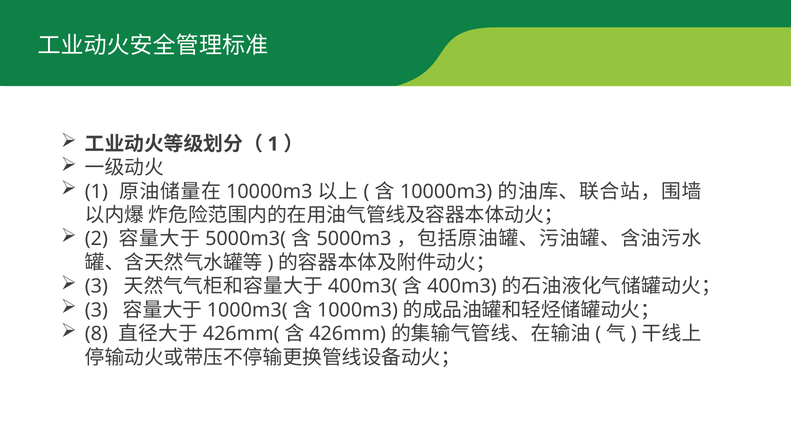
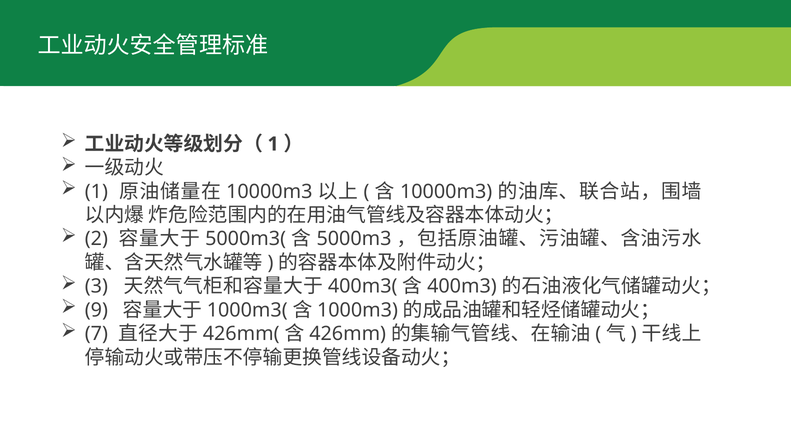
3: 3 -> 9 (96, 310)
8: 8 -> 7 (96, 334)
